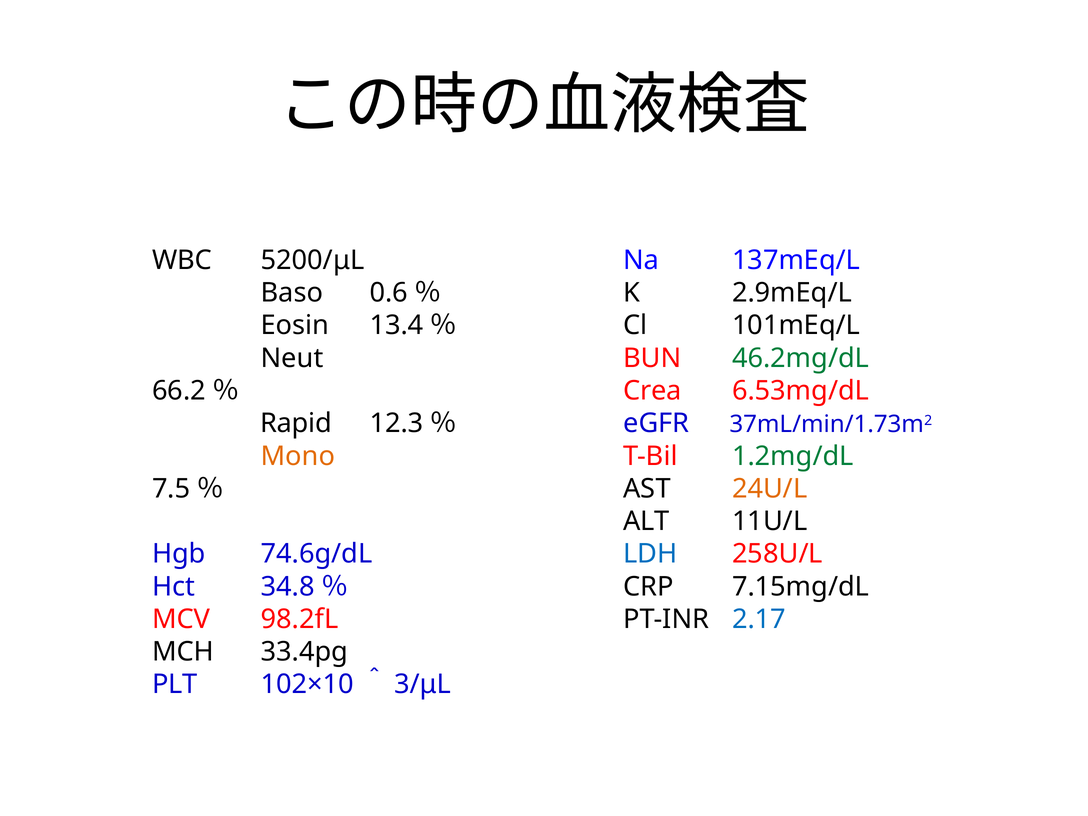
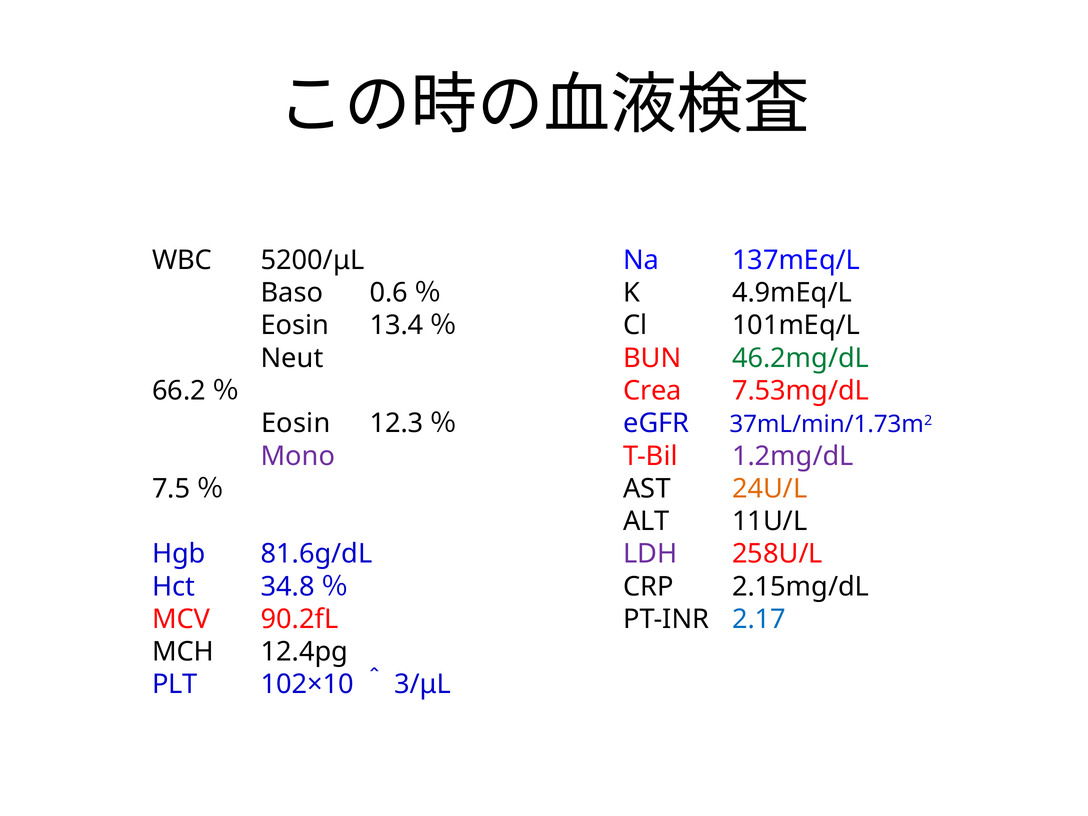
2.9mEq/L: 2.9mEq/L -> 4.9mEq/L (792, 293)
6.53mg/dL: 6.53mg/dL -> 7.53mg/dL (801, 391)
Rapid: Rapid -> Eosin (296, 423)
Mono colour: orange -> purple (298, 456)
1.2mg/dL colour: green -> purple (793, 456)
74.6g/dL: 74.6g/dL -> 81.6g/dL (317, 554)
LDH colour: blue -> purple (650, 554)
7.15mg/dL: 7.15mg/dL -> 2.15mg/dL (801, 587)
98.2fL: 98.2fL -> 90.2fL (300, 619)
33.4pg: 33.4pg -> 12.4pg (304, 652)
